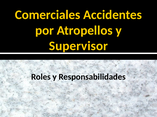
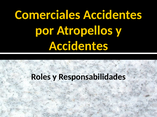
Supervisor: Supervisor -> Accidentes (78, 46)
